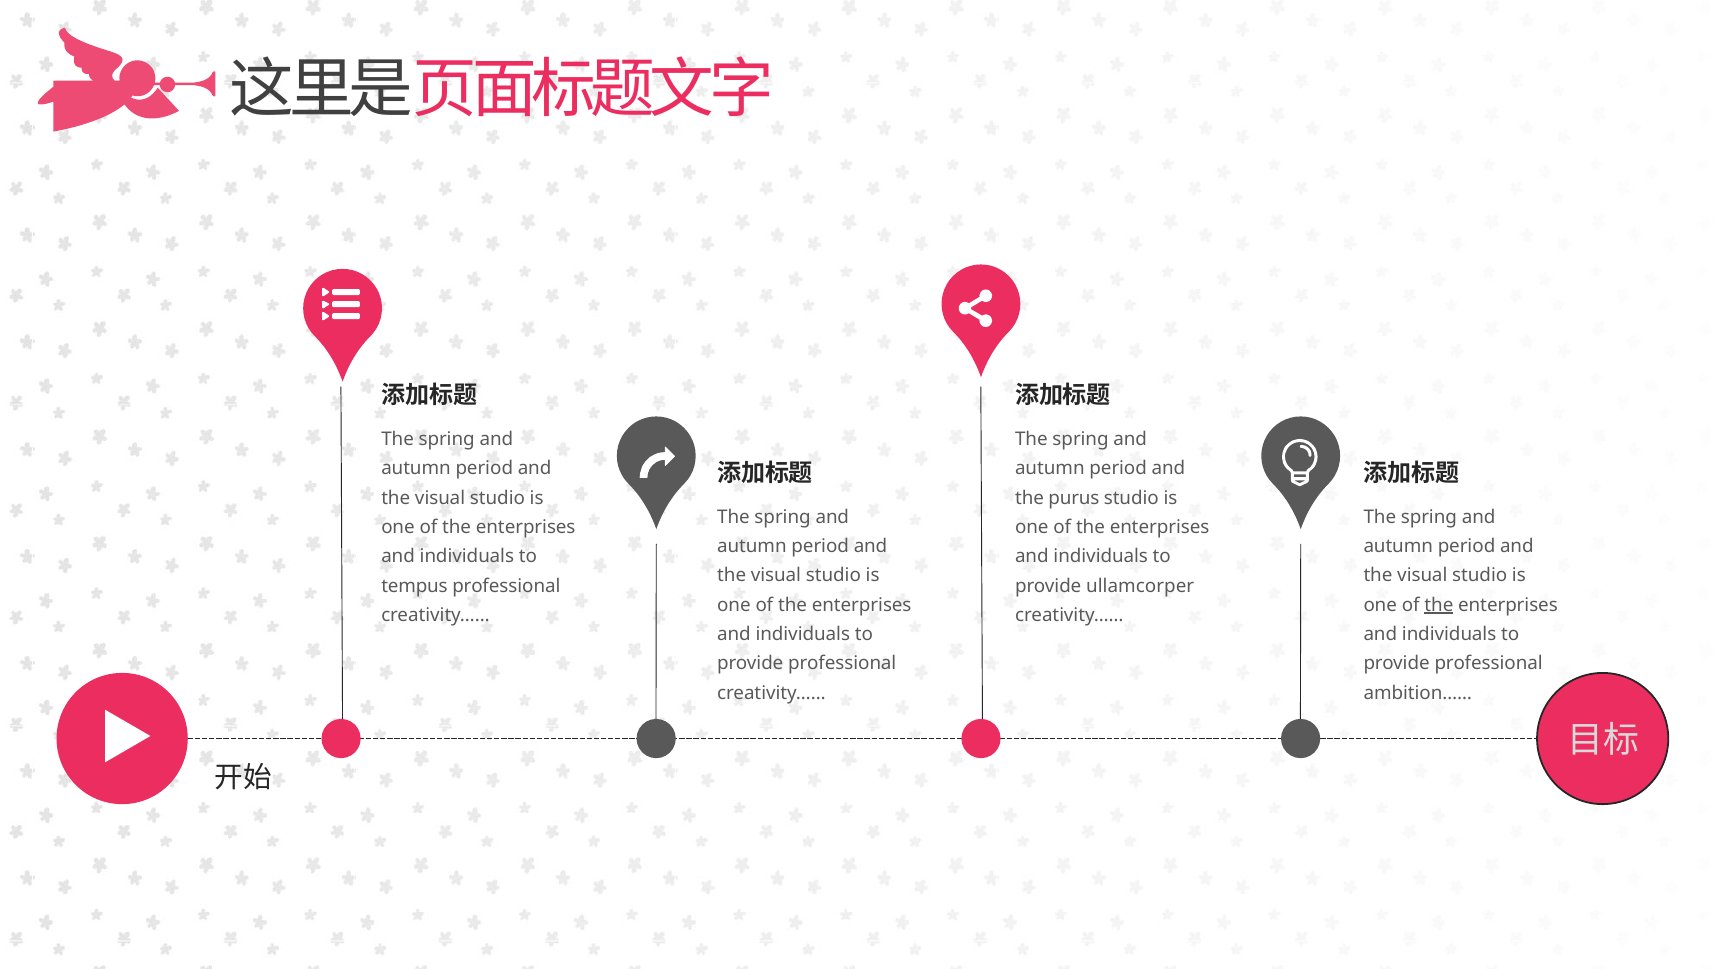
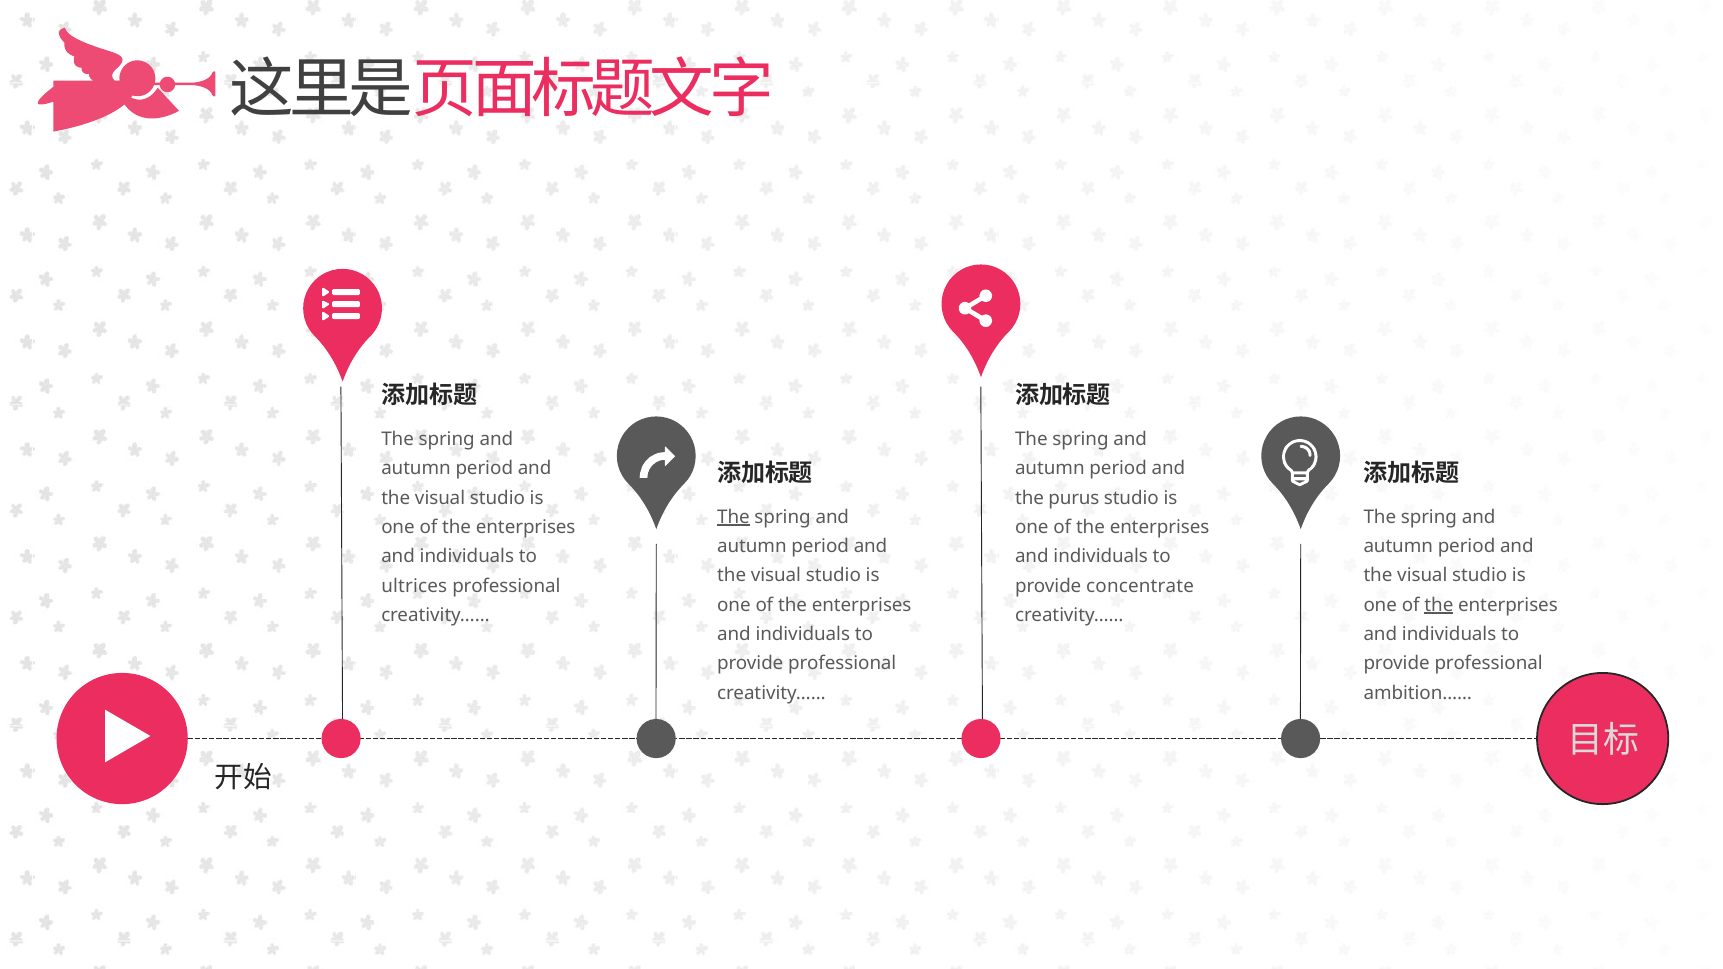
The underline: none -> present (734, 517)
tempus: tempus -> ultrices (414, 586)
ullamcorper: ullamcorper -> concentrate (1140, 586)
